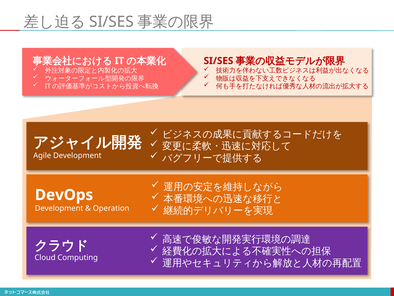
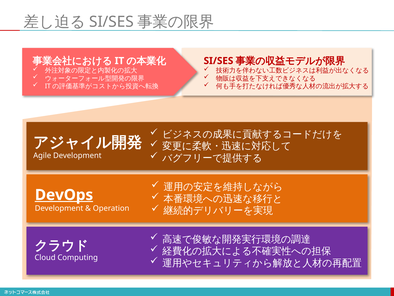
DevOps underline: none -> present (64, 195)
